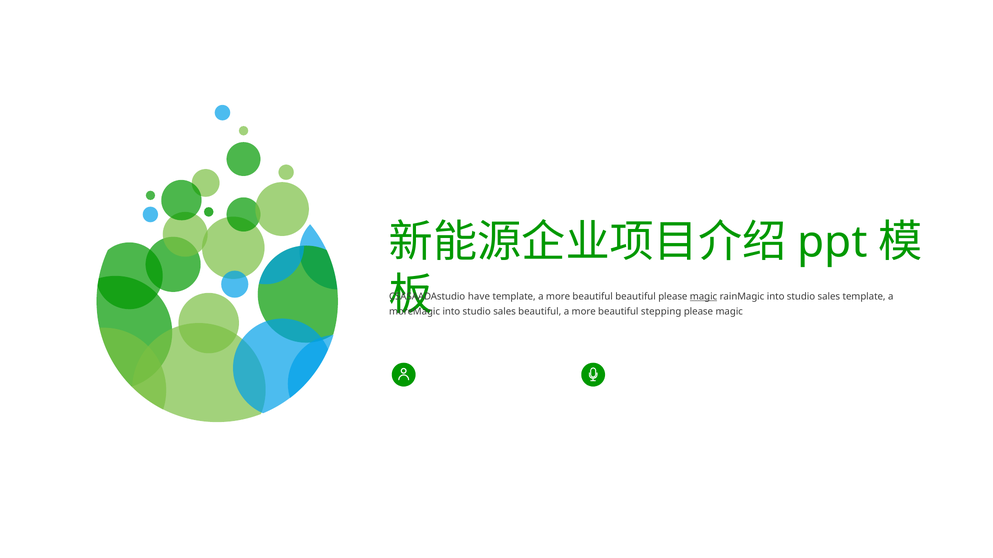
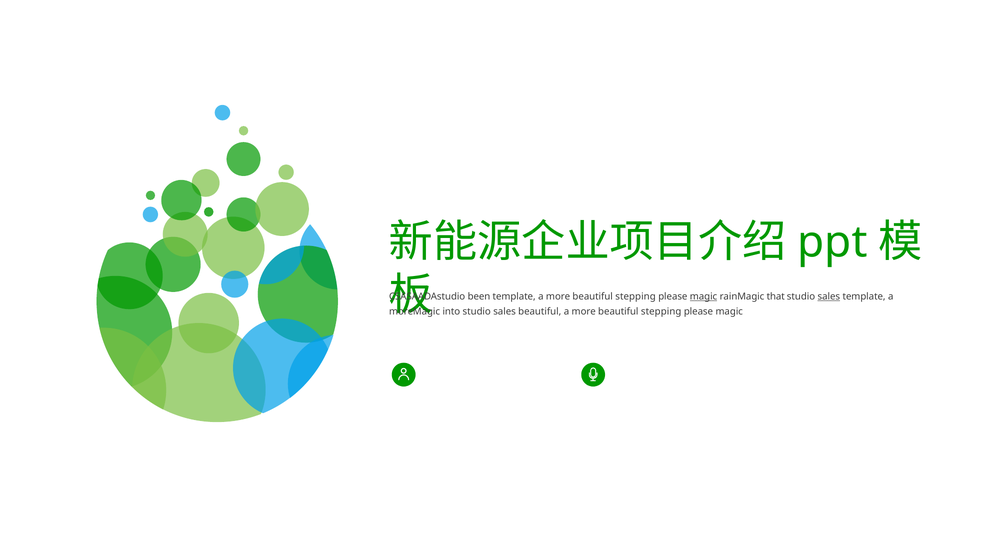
have: have -> been (479, 297)
beautiful: beautiful -> stepping (636, 297)
rainMagic into: into -> that (776, 297)
sales underline: none -> present (829, 297)
